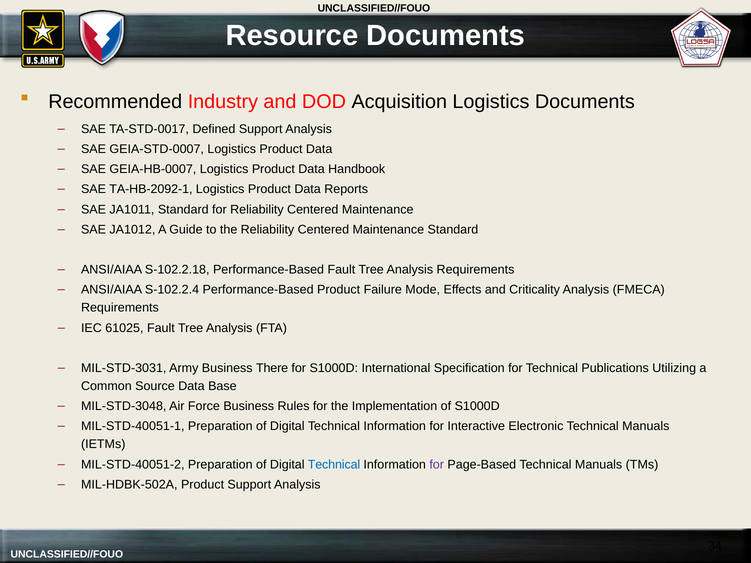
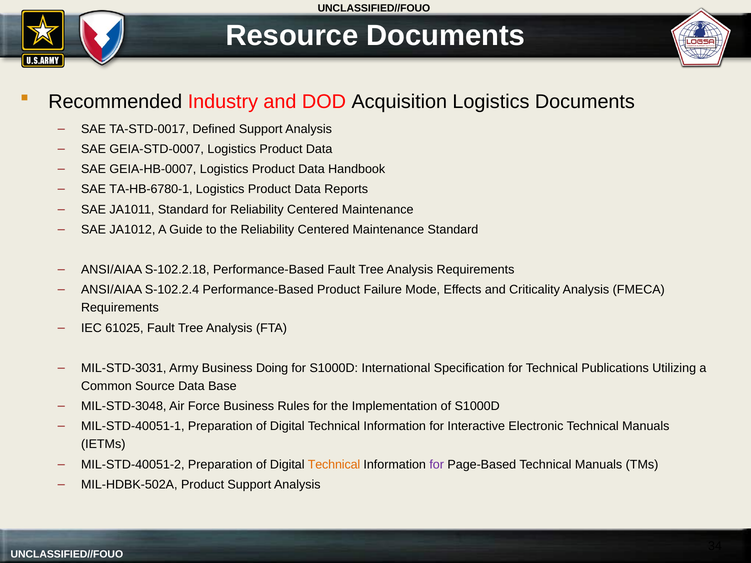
TA-HB-2092-1: TA-HB-2092-1 -> TA-HB-6780-1 (151, 189)
There: There -> Doing (272, 368)
Technical colour: blue -> orange (334, 465)
